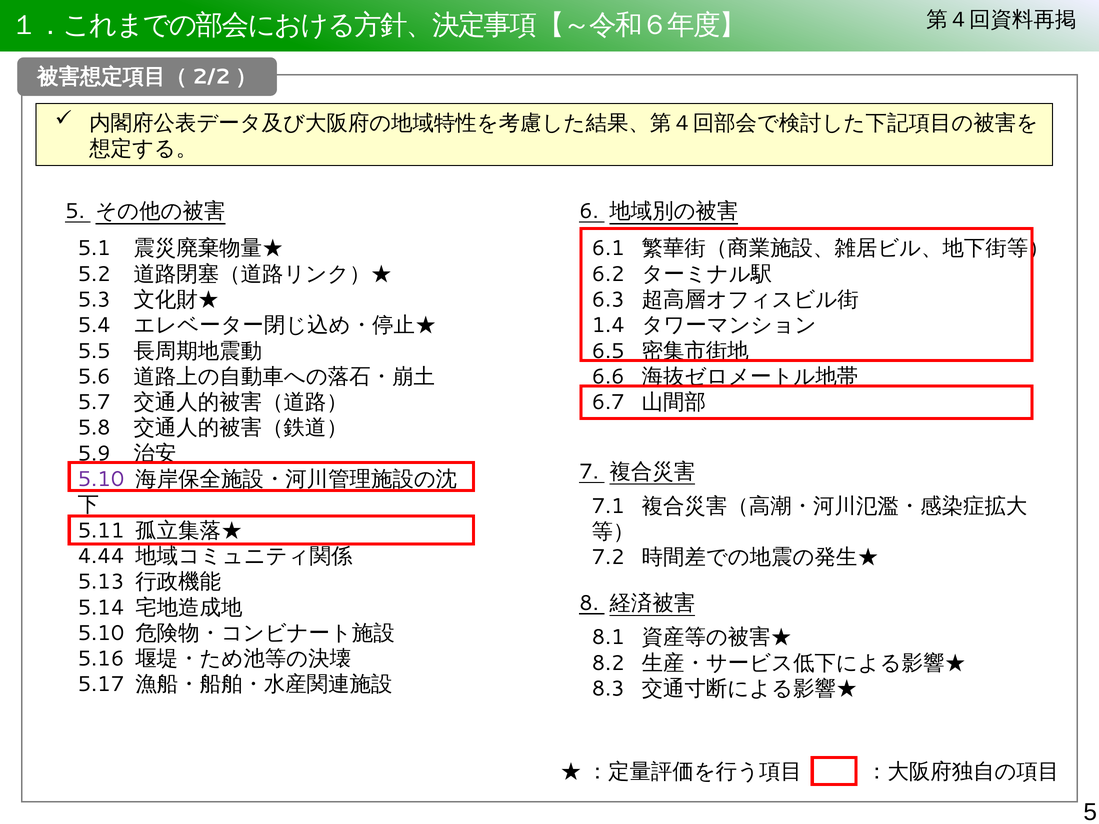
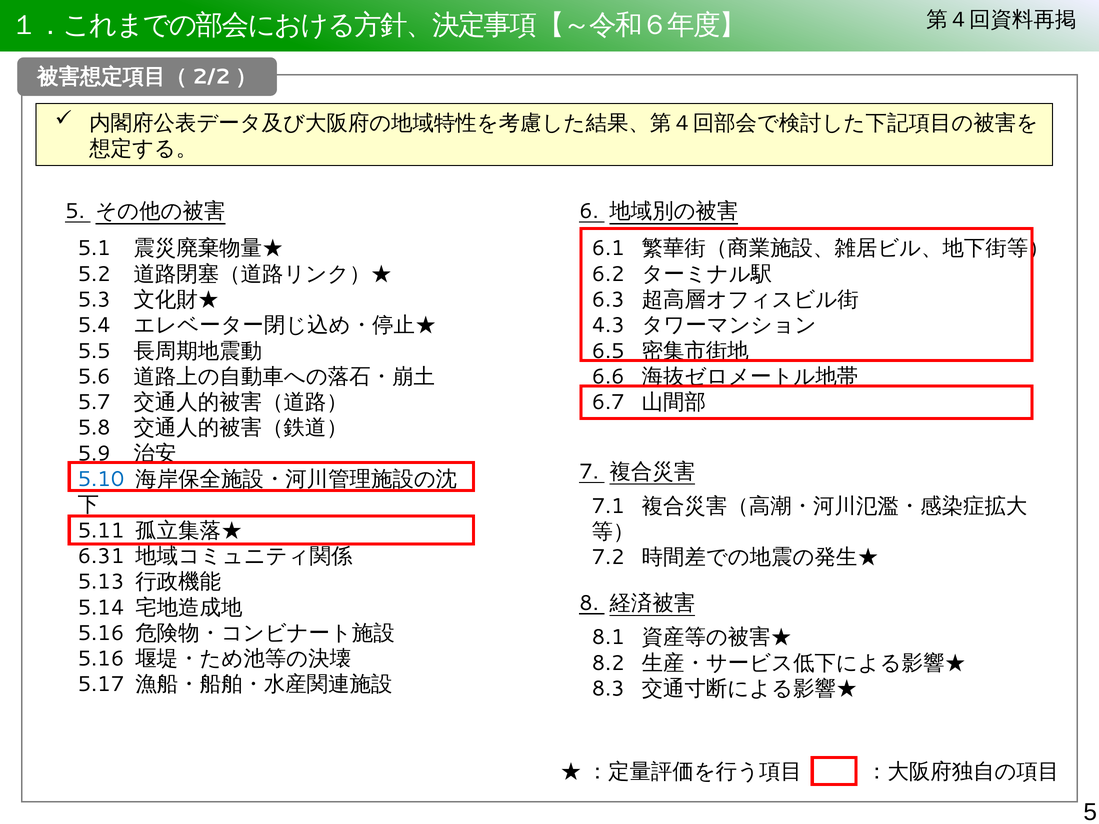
1.4: 1.4 -> 4.3 (608, 325)
5.10 colour: purple -> blue (101, 479)
4.44: 4.44 -> 6.31 (101, 556)
5.10: 5.10 -> 5.16 (101, 633)
